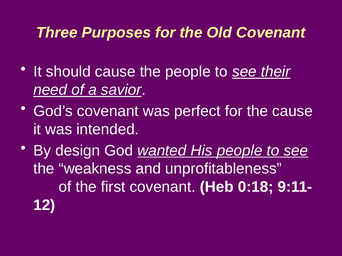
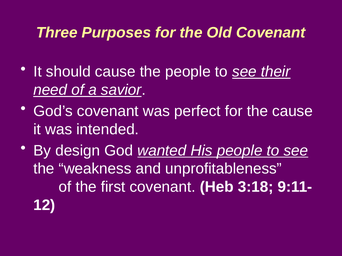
0:18: 0:18 -> 3:18 (256, 187)
